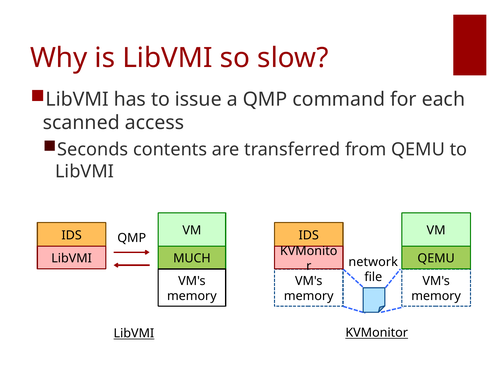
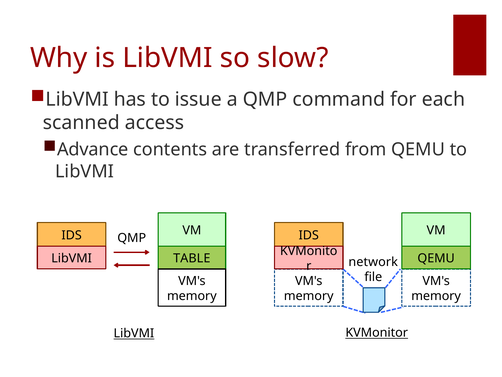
Seconds: Seconds -> Advance (93, 149)
MUCH: MUCH -> TABLE (192, 258)
